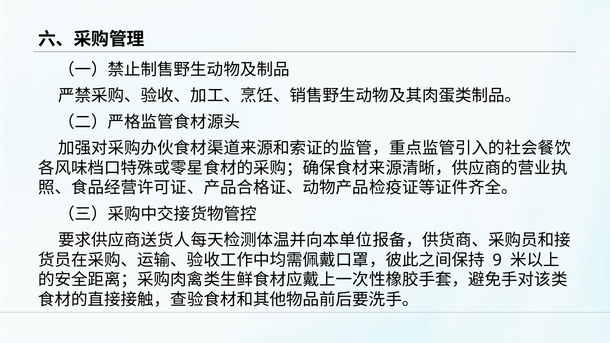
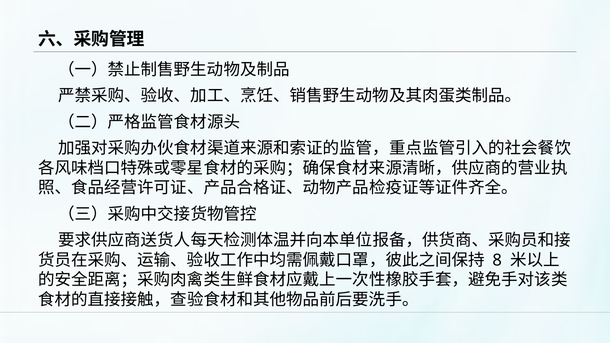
9: 9 -> 8 (497, 260)
